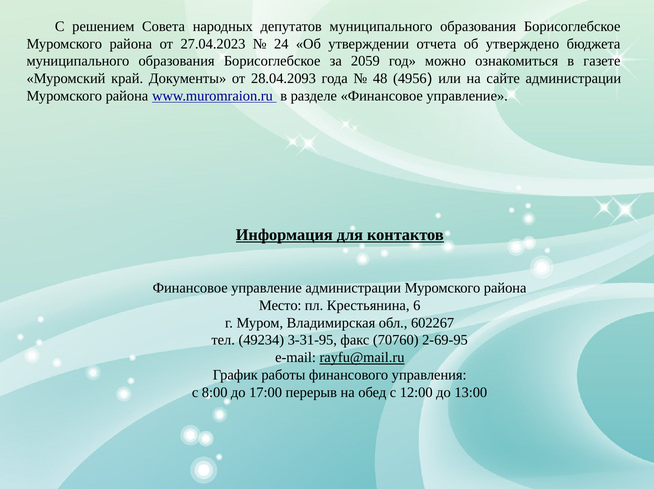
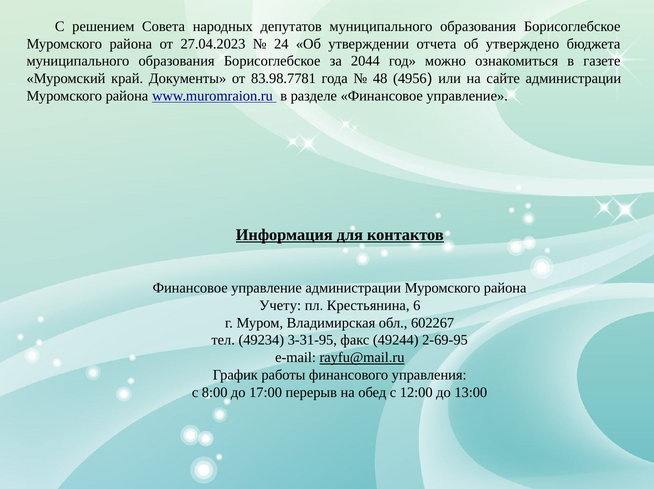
2059: 2059 -> 2044 (365, 61)
28.04.2093: 28.04.2093 -> 83.98.7781 (283, 78)
Место: Место -> Учету (280, 305)
70760: 70760 -> 49244 (396, 340)
